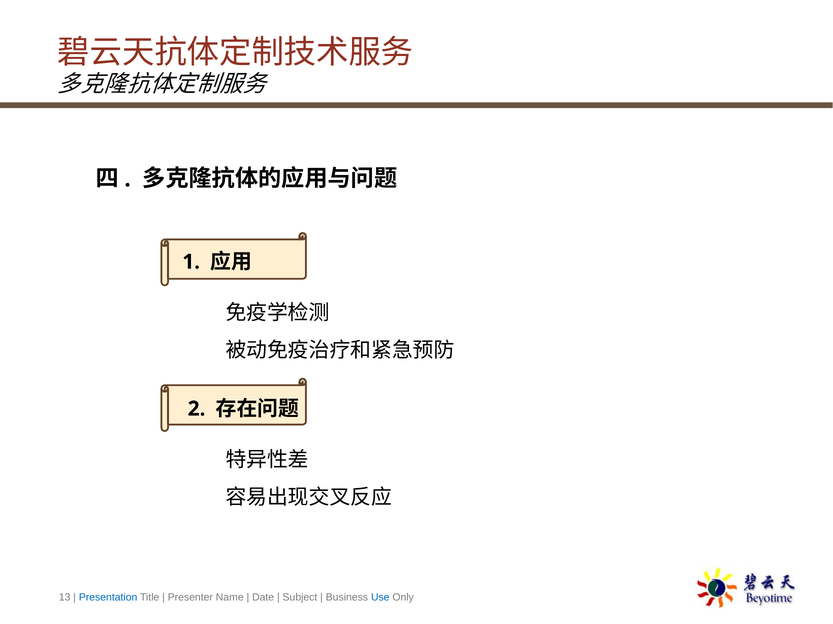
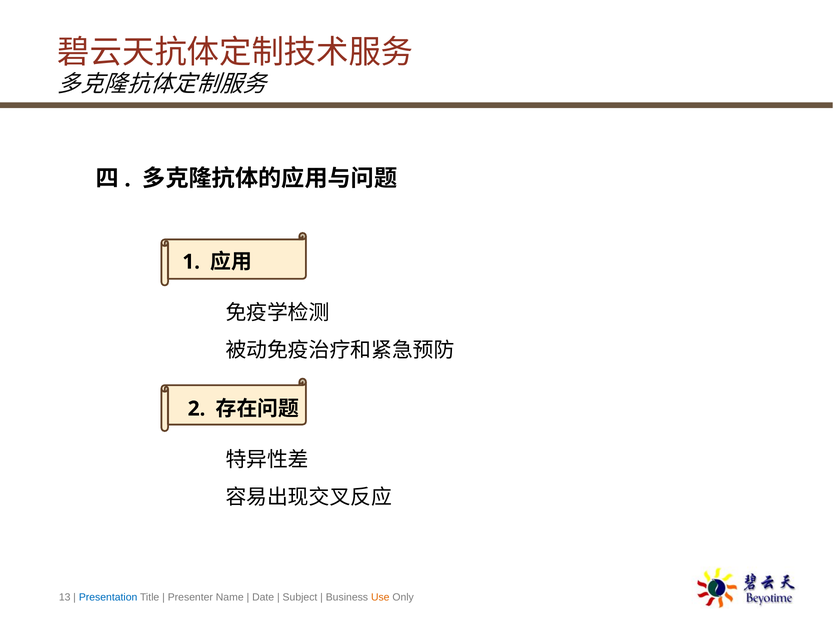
Use colour: blue -> orange (380, 598)
